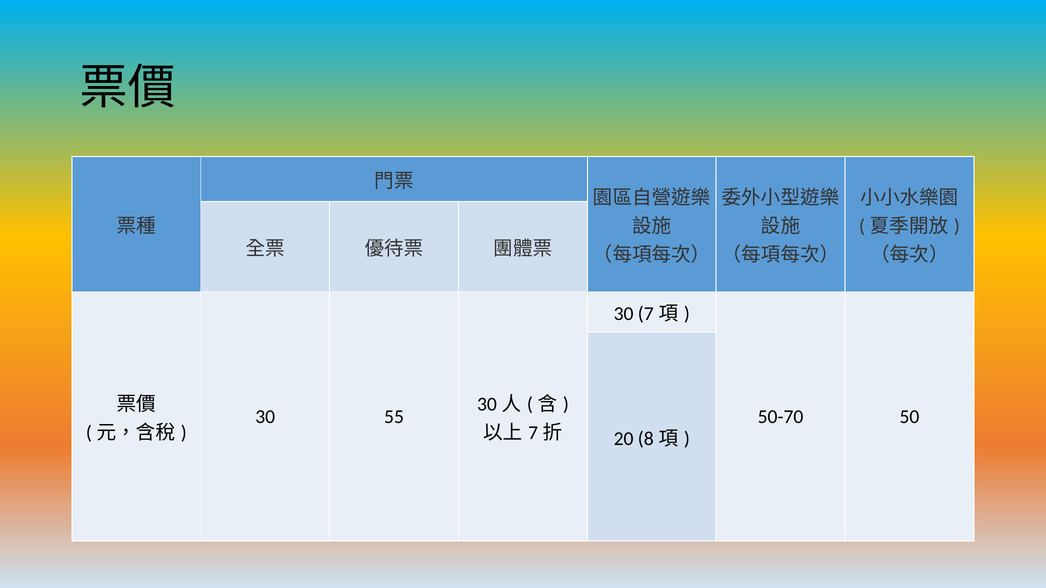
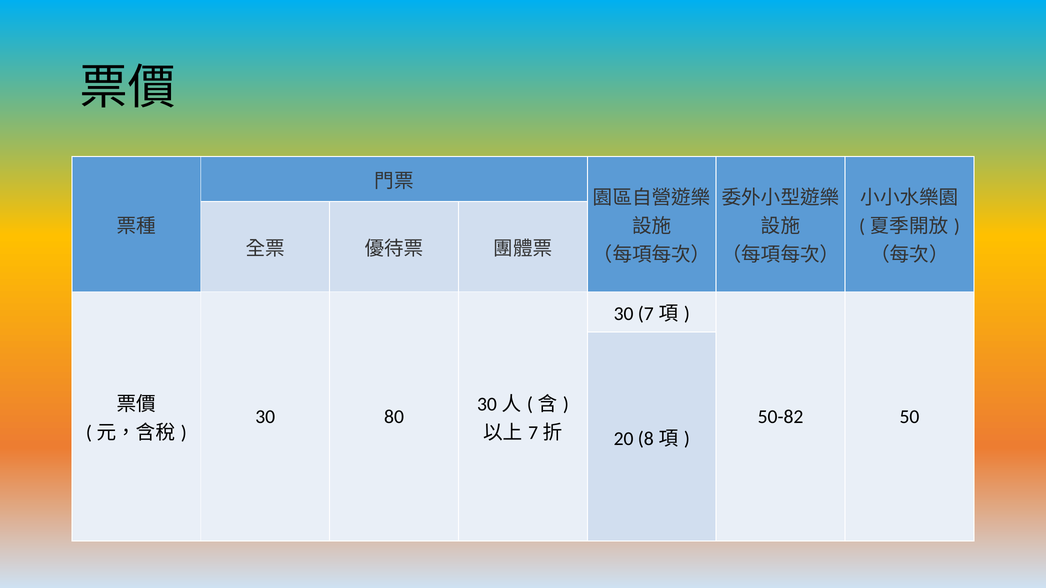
55: 55 -> 80 (394, 417)
50-70: 50-70 -> 50-82 (781, 417)
